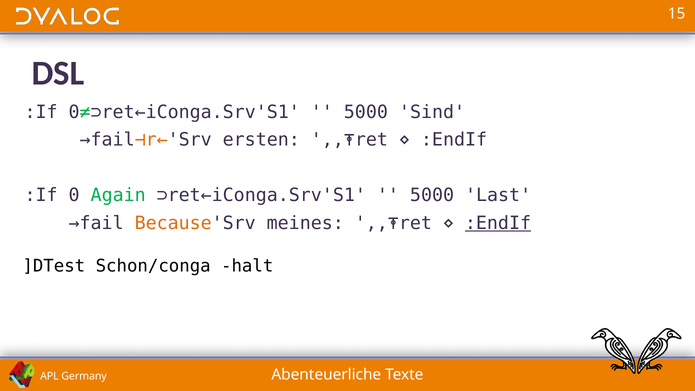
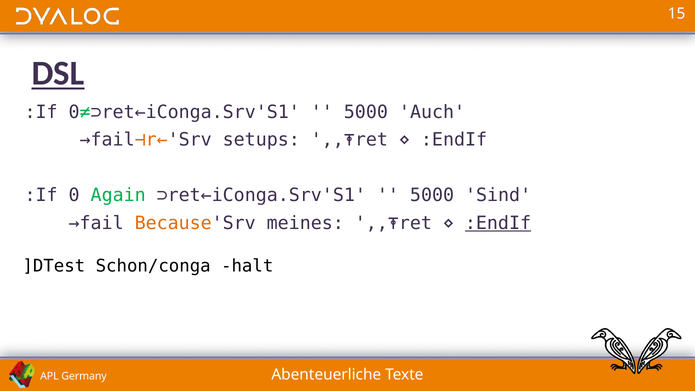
DSL underline: none -> present (58, 73)
Sind: Sind -> Auch (432, 112)
ersten: ersten -> setups (261, 140)
Last: Last -> Sind (498, 195)
